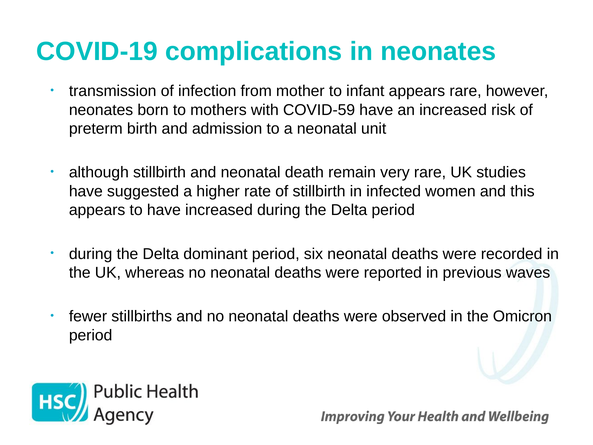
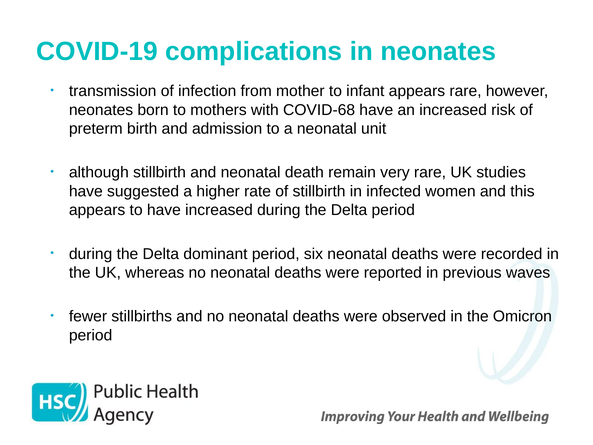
COVID-59: COVID-59 -> COVID-68 (319, 110)
